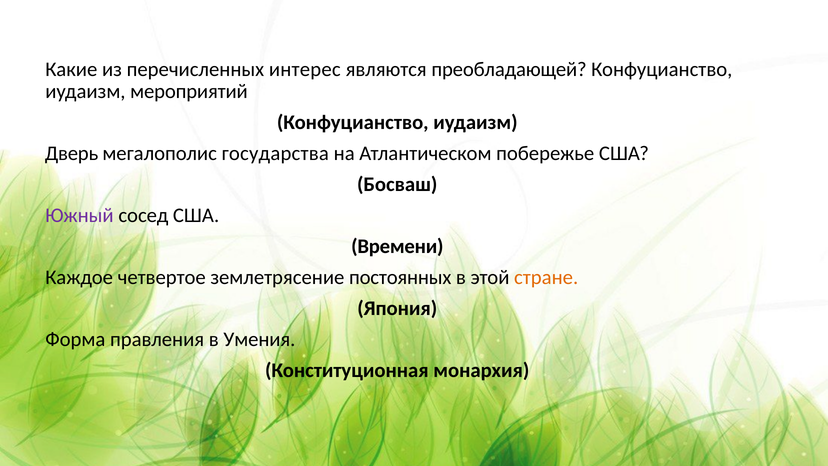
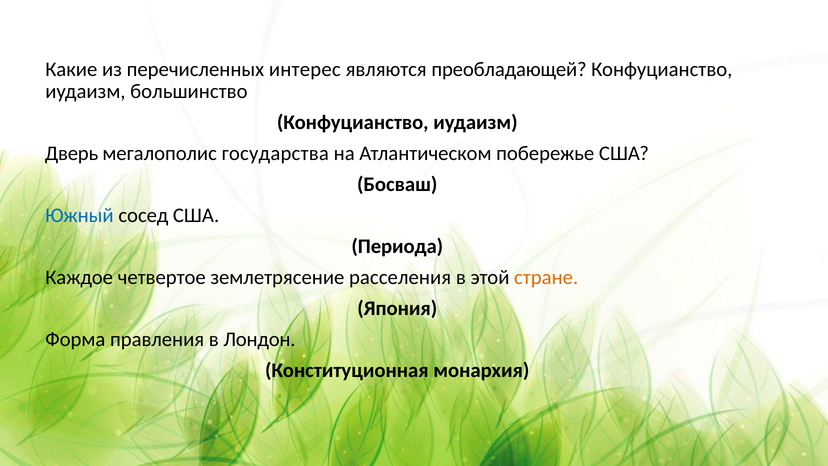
мероприятий: мероприятий -> большинство (189, 92)
Южный colour: purple -> blue (79, 215)
Времени: Времени -> Периода (397, 246)
постоянных: постоянных -> расселения (400, 277)
Умения: Умения -> Лондон (259, 339)
